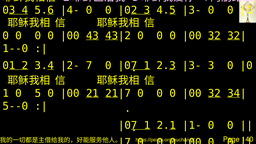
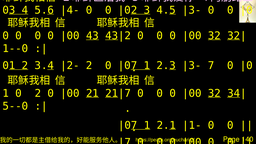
7: 7 -> 2 (89, 66)
3: 3 -> 7 (211, 66)
0 5: 5 -> 2 (38, 93)
